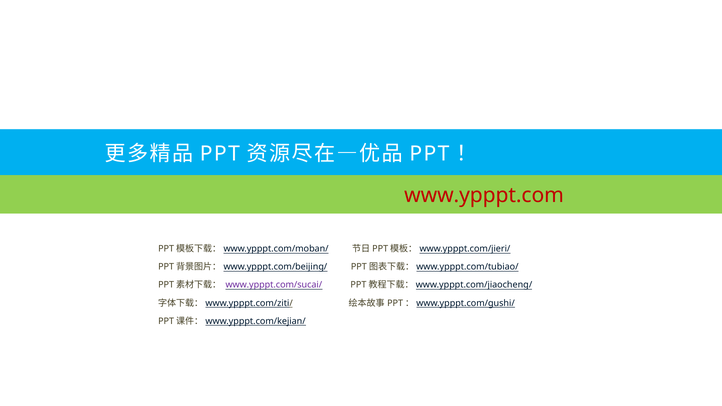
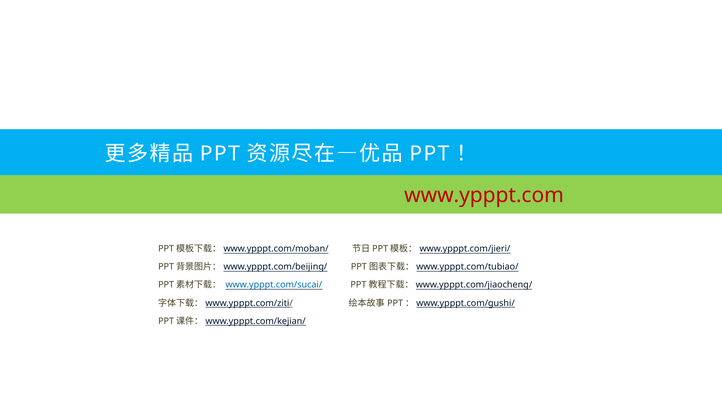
www.ypppt.com/sucai/ colour: purple -> blue (274, 285)
